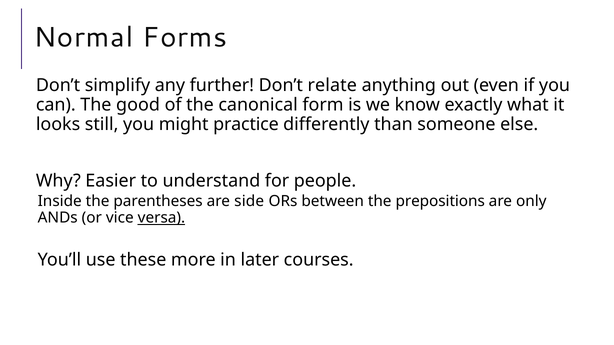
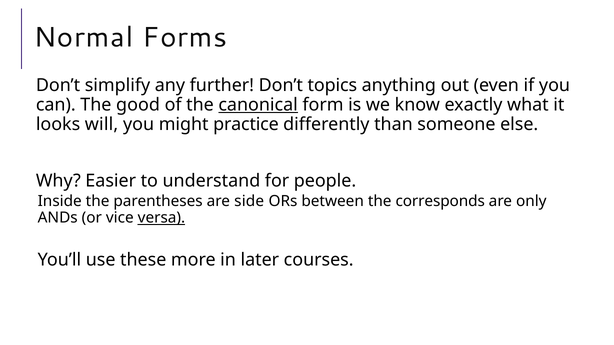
relate: relate -> topics (332, 86)
canonical underline: none -> present (258, 105)
still: still -> will (102, 124)
prepositions: prepositions -> corresponds (440, 201)
